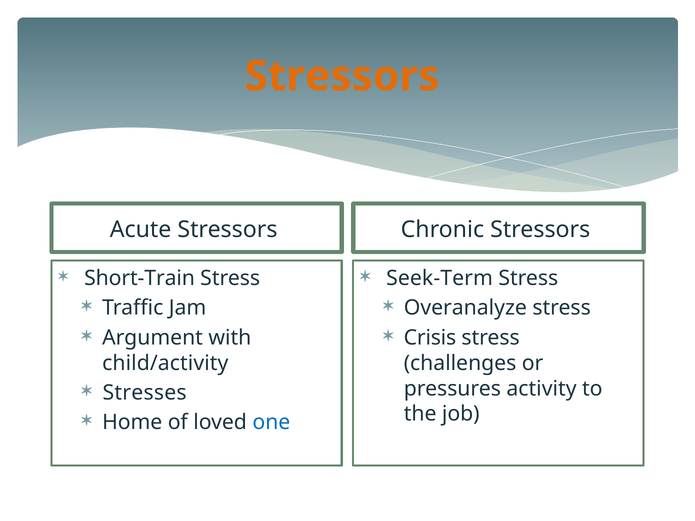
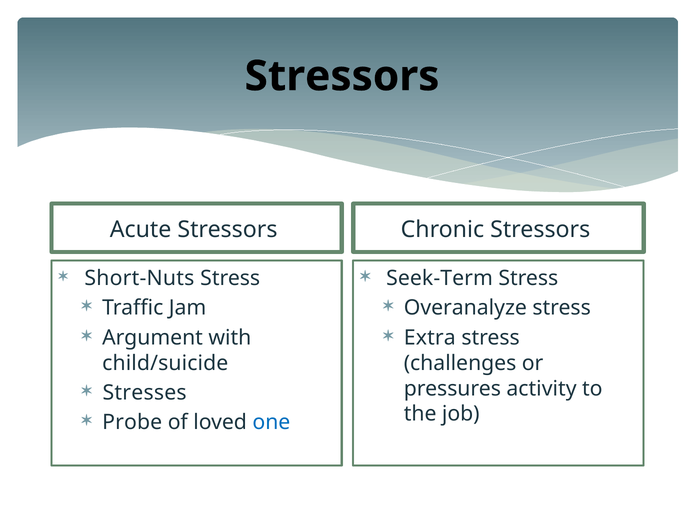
Stressors colour: orange -> black (342, 76)
Short-Train: Short-Train -> Short-Nuts (139, 278)
Crisis: Crisis -> Extra (430, 338)
child/activity: child/activity -> child/suicide (165, 363)
Home: Home -> Probe (132, 423)
